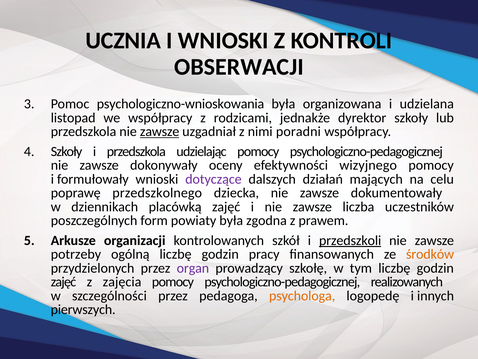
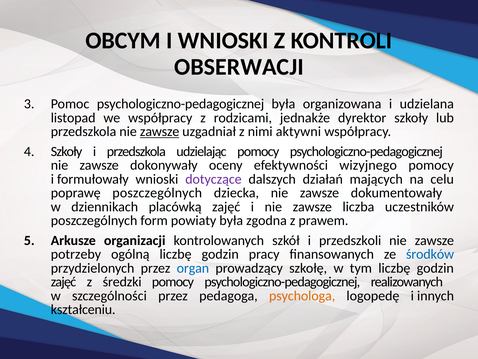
UCZNIA: UCZNIA -> OBCYM (123, 41)
Pomoc psychologiczno-wnioskowania: psychologiczno-wnioskowania -> psychologiczno-pedagogicznej (181, 104)
poradni: poradni -> aktywni (298, 131)
poprawę przedszkolnego: przedszkolnego -> poszczególnych (157, 193)
przedszkoli underline: present -> none (350, 240)
środków colour: orange -> blue (430, 254)
organ colour: purple -> blue (193, 268)
zajęcia: zajęcia -> średzki (122, 282)
pierwszych: pierwszych -> kształceniu (83, 309)
